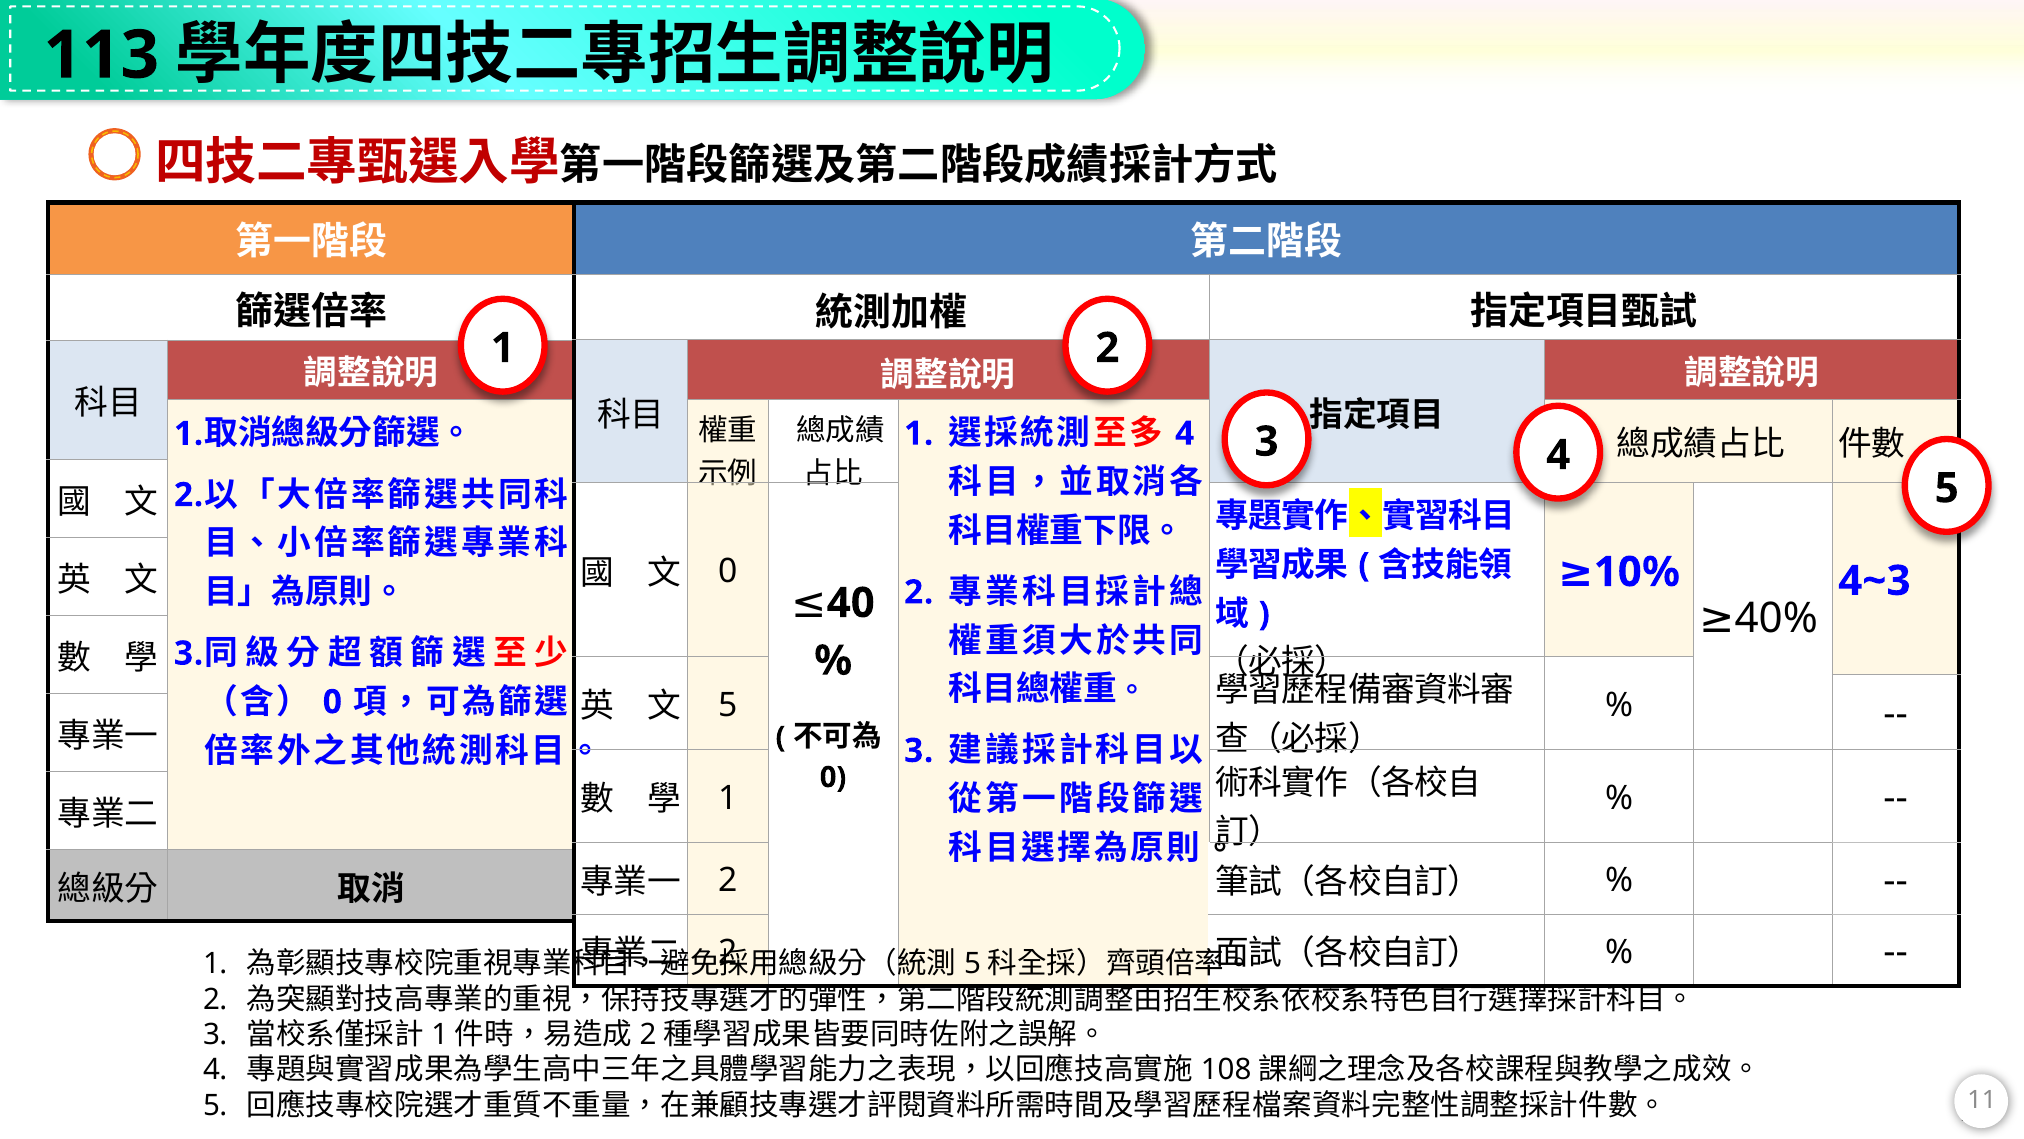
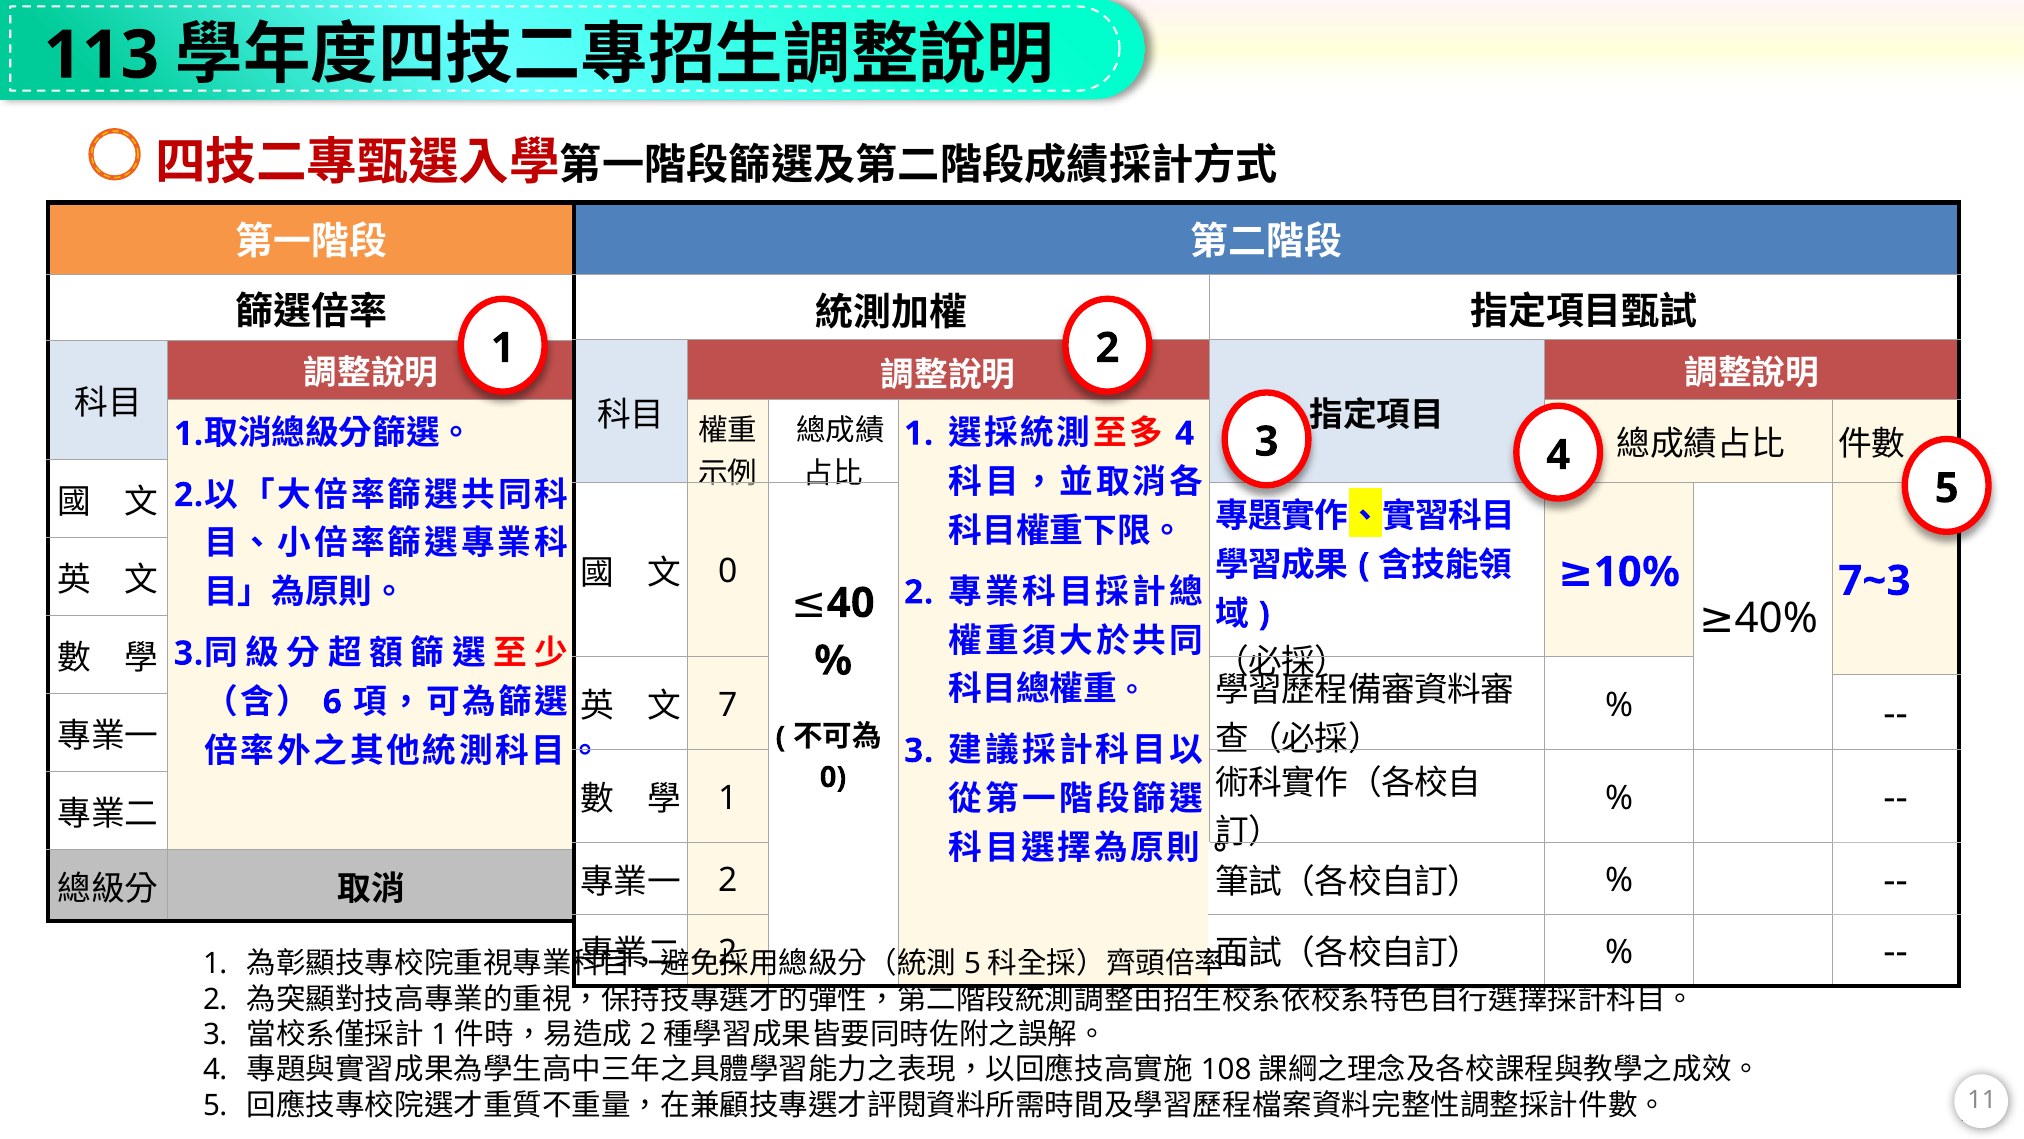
4~3: 4~3 -> 7~3 (1874, 581)
0: 0 -> 6 (332, 702)
5: 5 -> 7 (728, 705)
